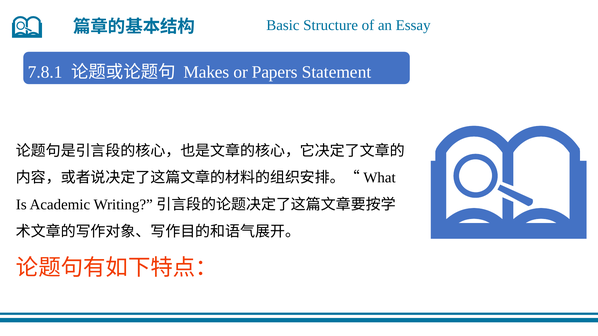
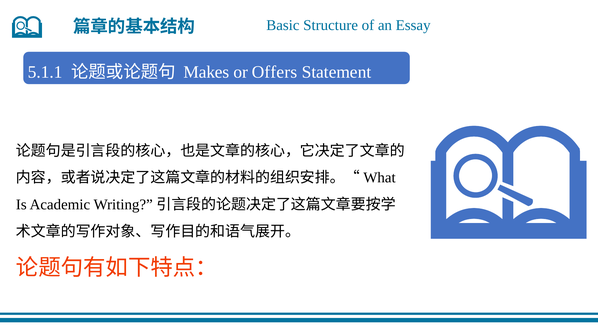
7.8.1: 7.8.1 -> 5.1.1 (45, 72)
Papers: Papers -> Offers (275, 72)
